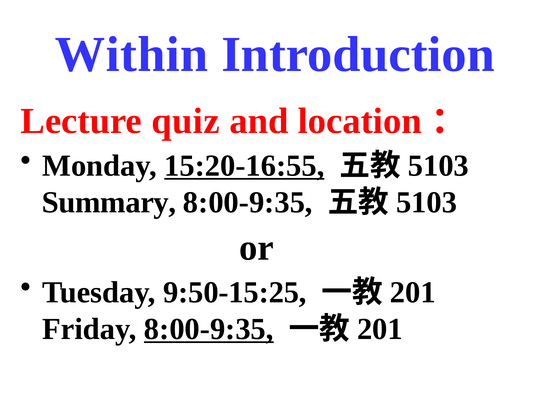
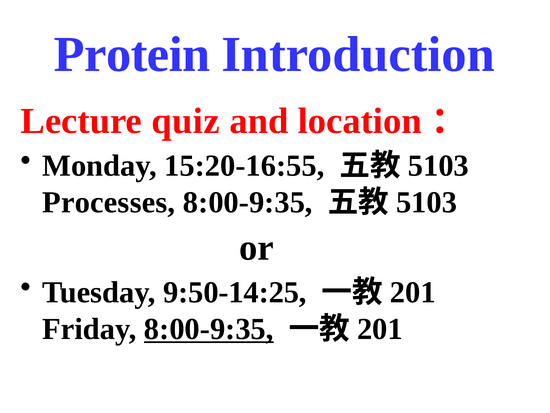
Within: Within -> Protein (132, 54)
15:20-16:55 underline: present -> none (244, 165)
Summary: Summary -> Processes (109, 202)
9:50-15:25: 9:50-15:25 -> 9:50-14:25 (235, 292)
